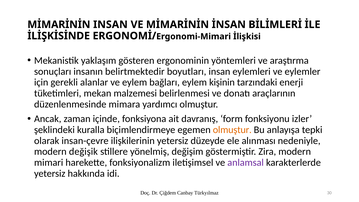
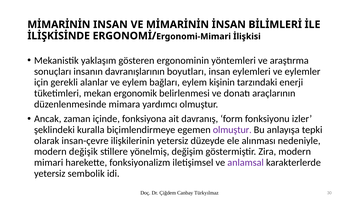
belirtmektedir: belirtmektedir -> davranışlarının (135, 71)
malzemesi: malzemesi -> ergonomik (135, 93)
olmuştur colour: orange -> purple (232, 130)
hakkında: hakkında -> sembolik (86, 173)
